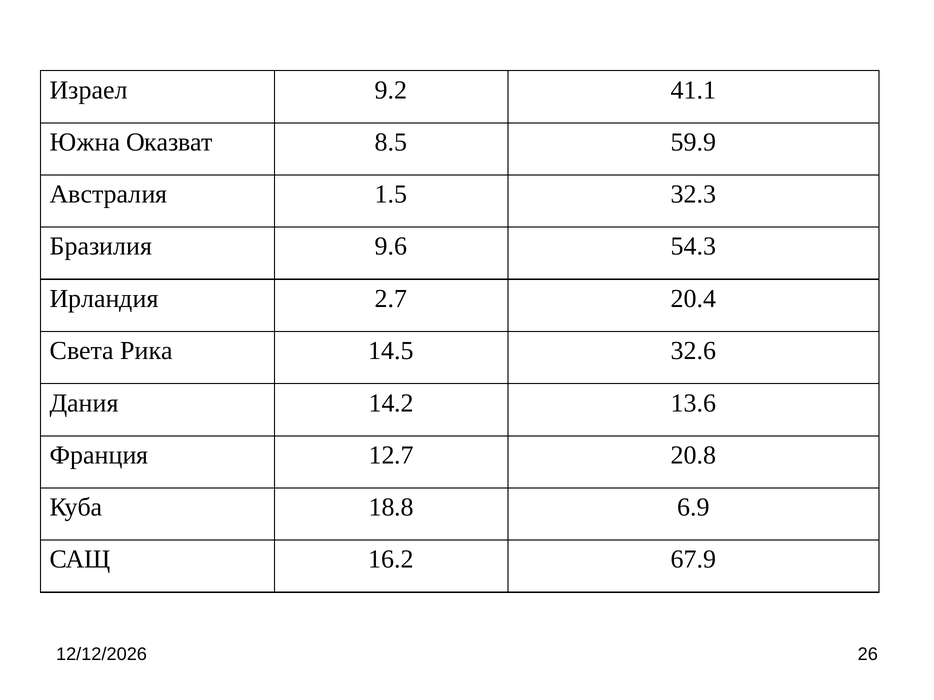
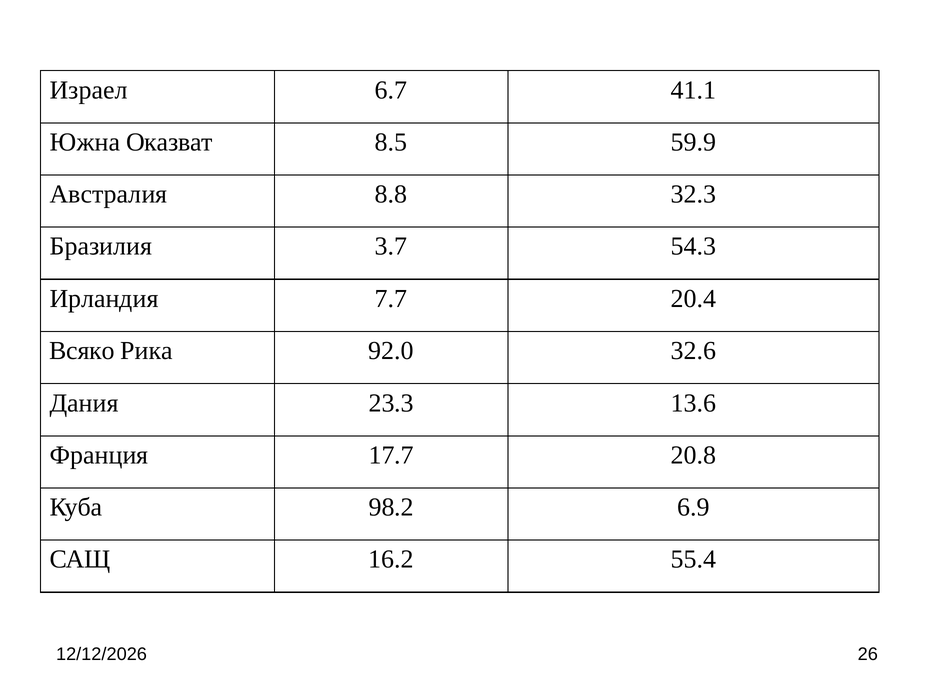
9.2: 9.2 -> 6.7 (391, 90)
1.5: 1.5 -> 8.8 (391, 194)
9.6: 9.6 -> 3.7 (391, 247)
2.7: 2.7 -> 7.7 (391, 299)
Света: Света -> Всяко (82, 351)
14.5: 14.5 -> 92.0 (391, 351)
14.2: 14.2 -> 23.3 (391, 403)
12.7: 12.7 -> 17.7 (391, 455)
18.8: 18.8 -> 98.2 (391, 508)
67.9: 67.9 -> 55.4 (693, 560)
